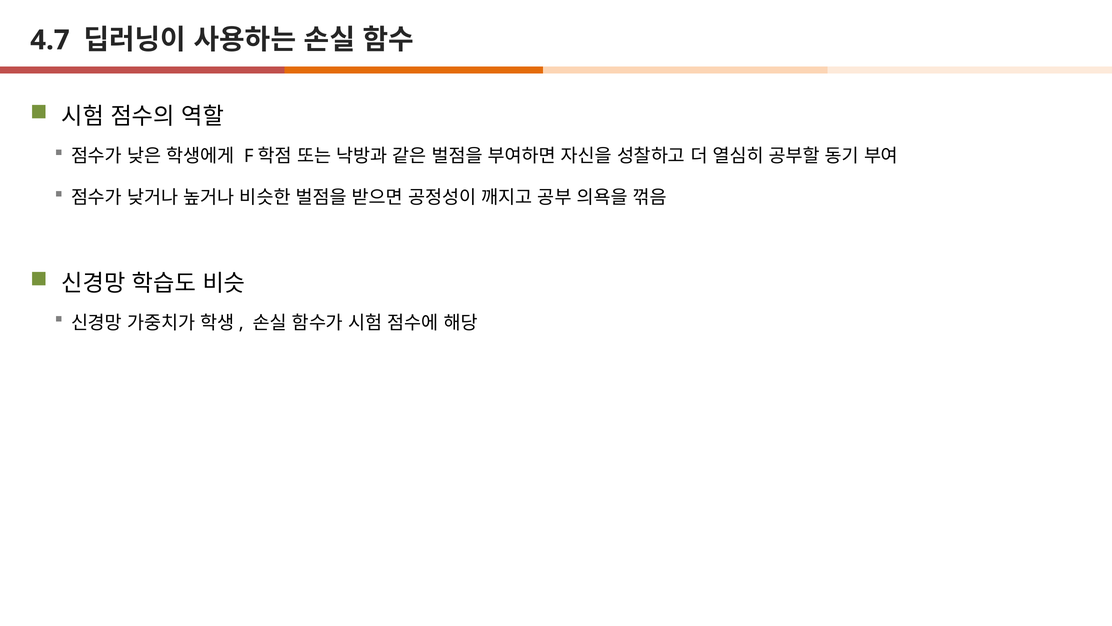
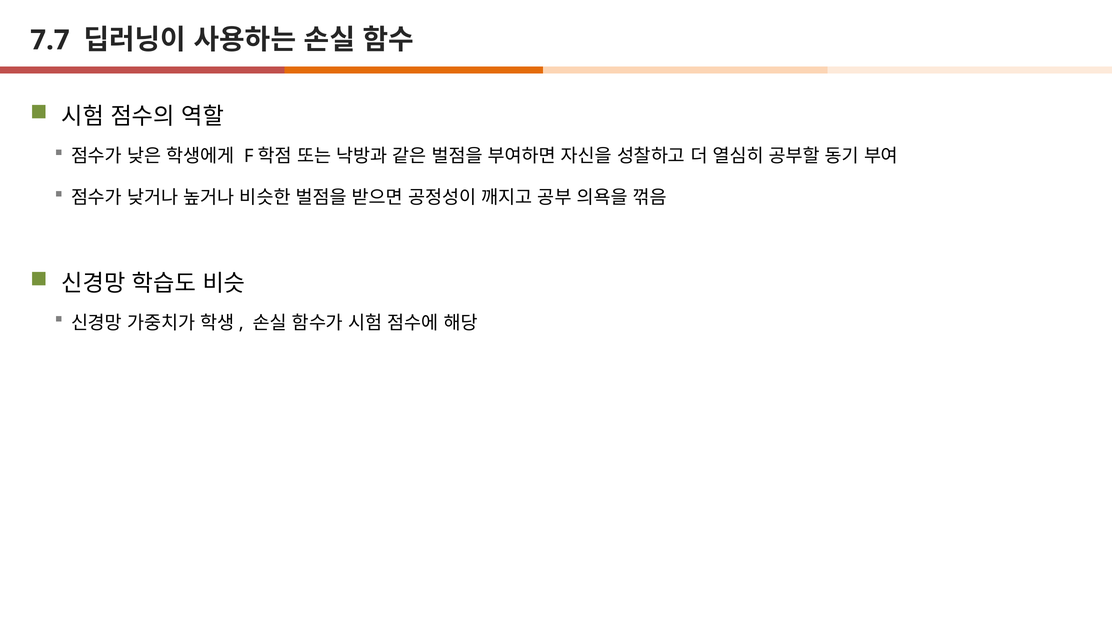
4.7: 4.7 -> 7.7 (50, 40)
